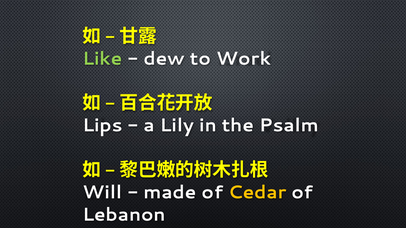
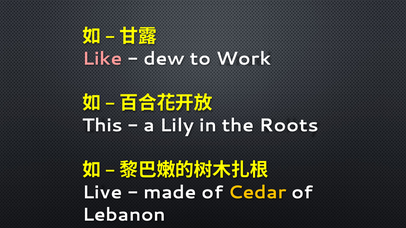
Like colour: light green -> pink (102, 59)
Lips: Lips -> This (102, 126)
Psalm: Psalm -> Roots (289, 126)
Will: Will -> Live (102, 193)
